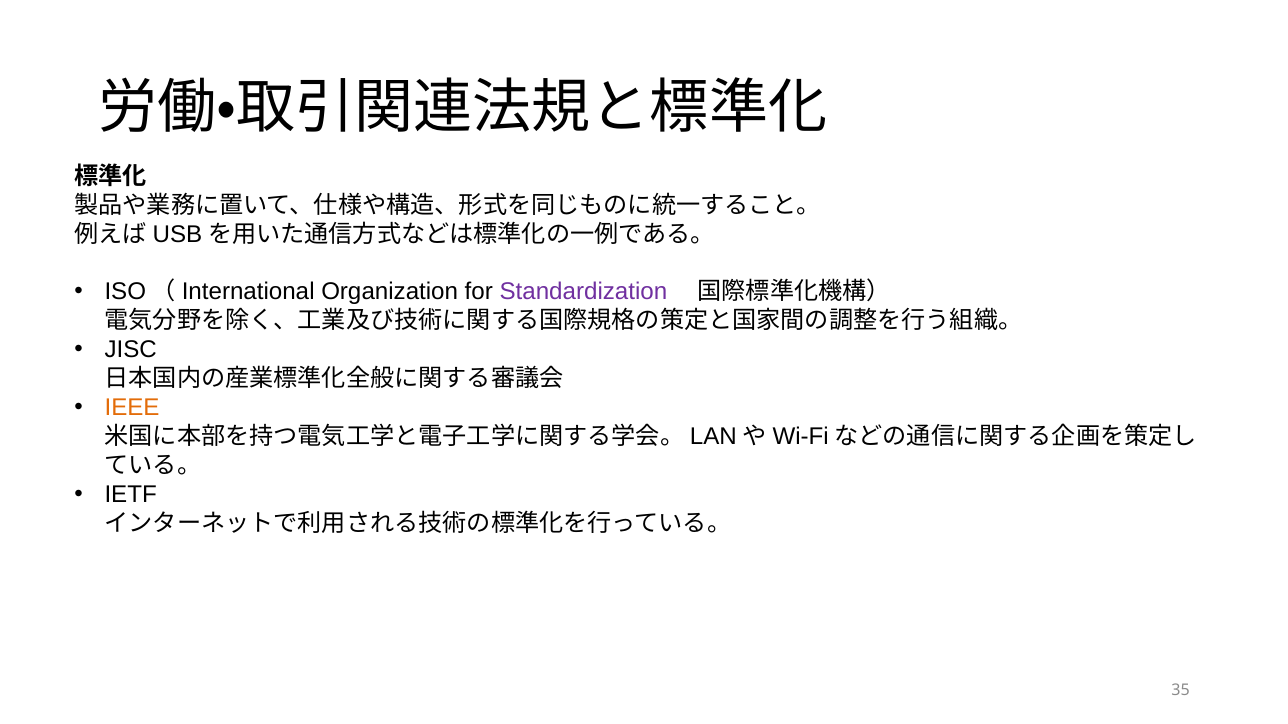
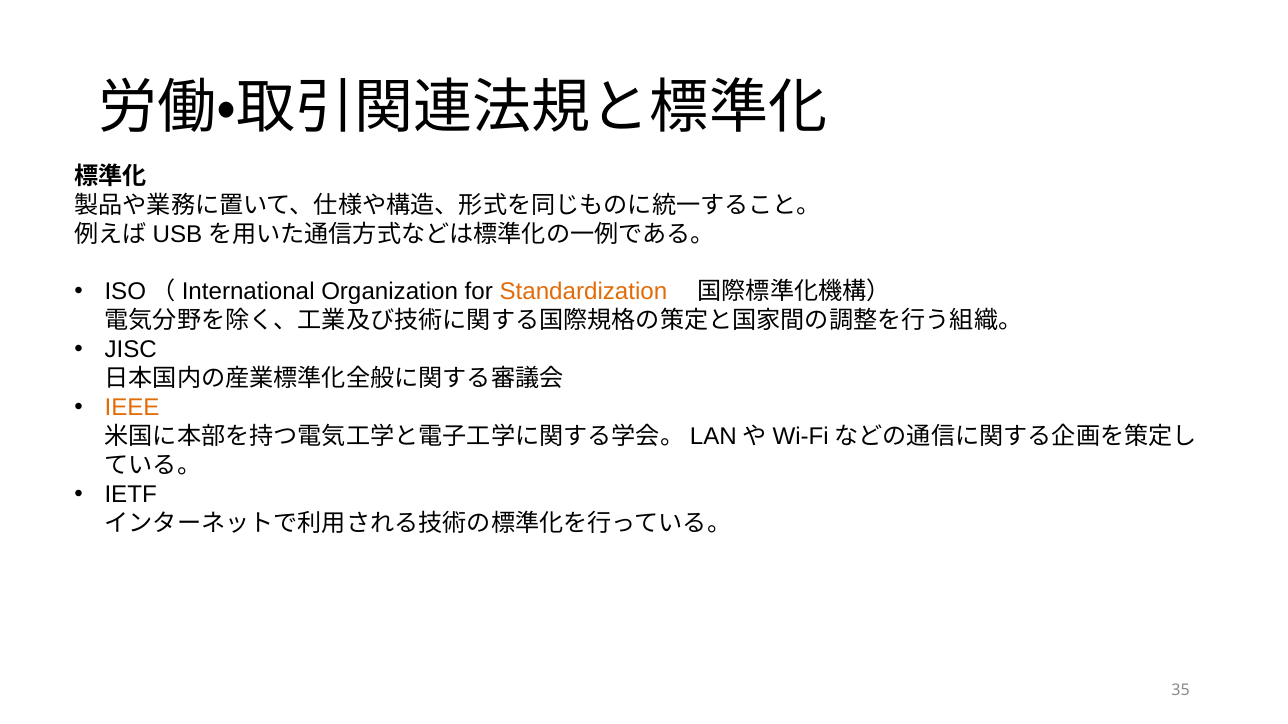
Standardization colour: purple -> orange (583, 292)
